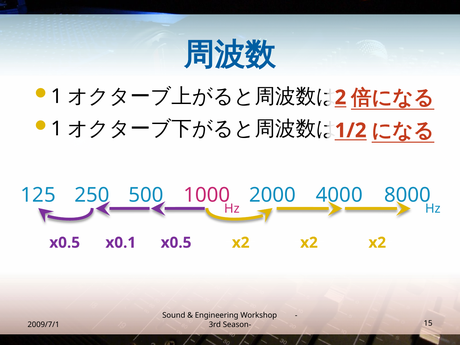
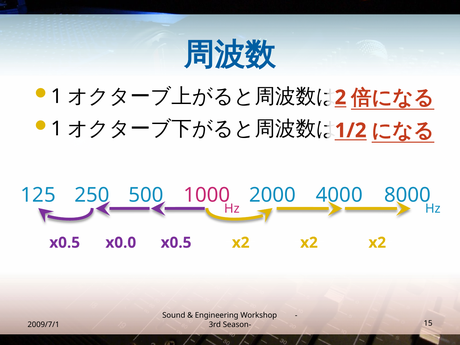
x0.1: x0.1 -> x0.0 (121, 243)
